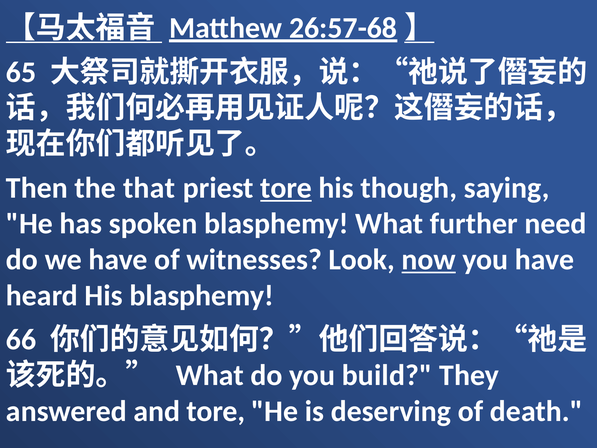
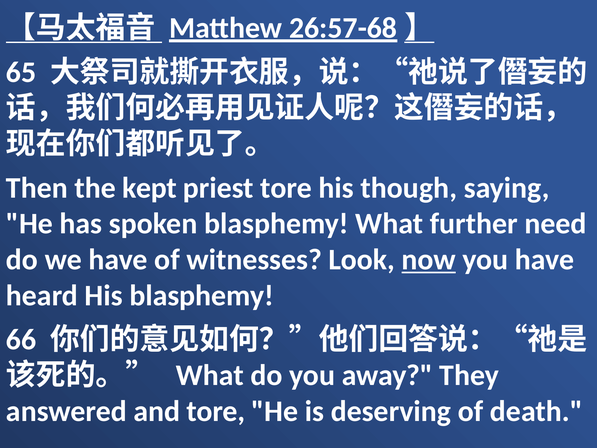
that: that -> kept (149, 188)
tore underline: present -> none (286, 188)
build: build -> away (387, 375)
